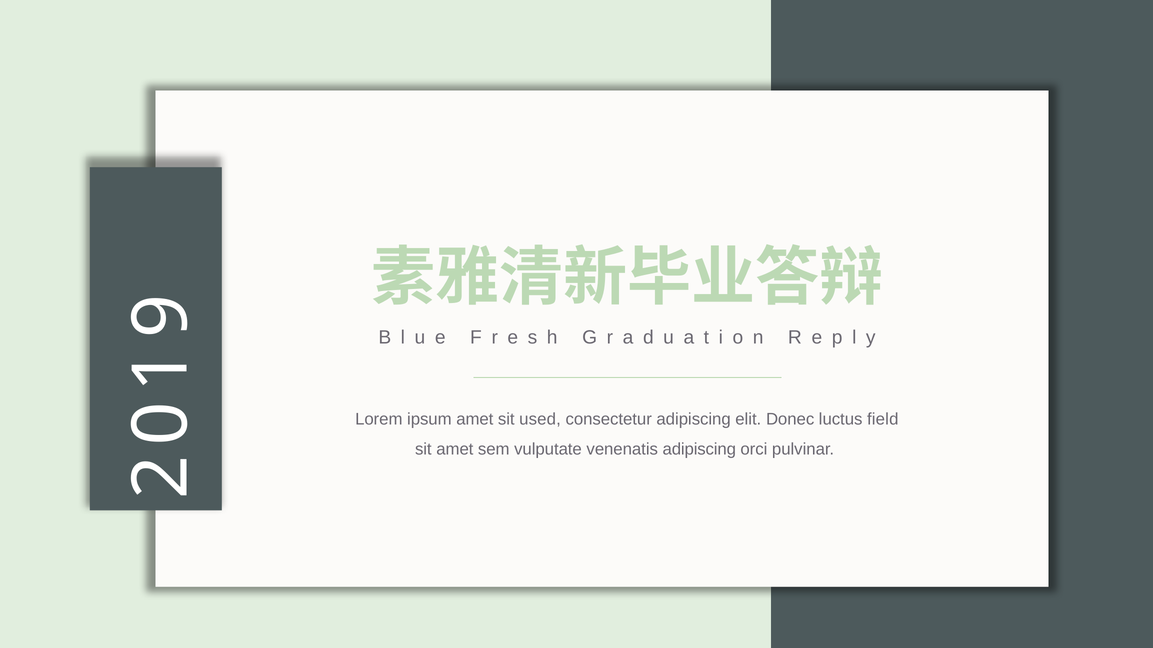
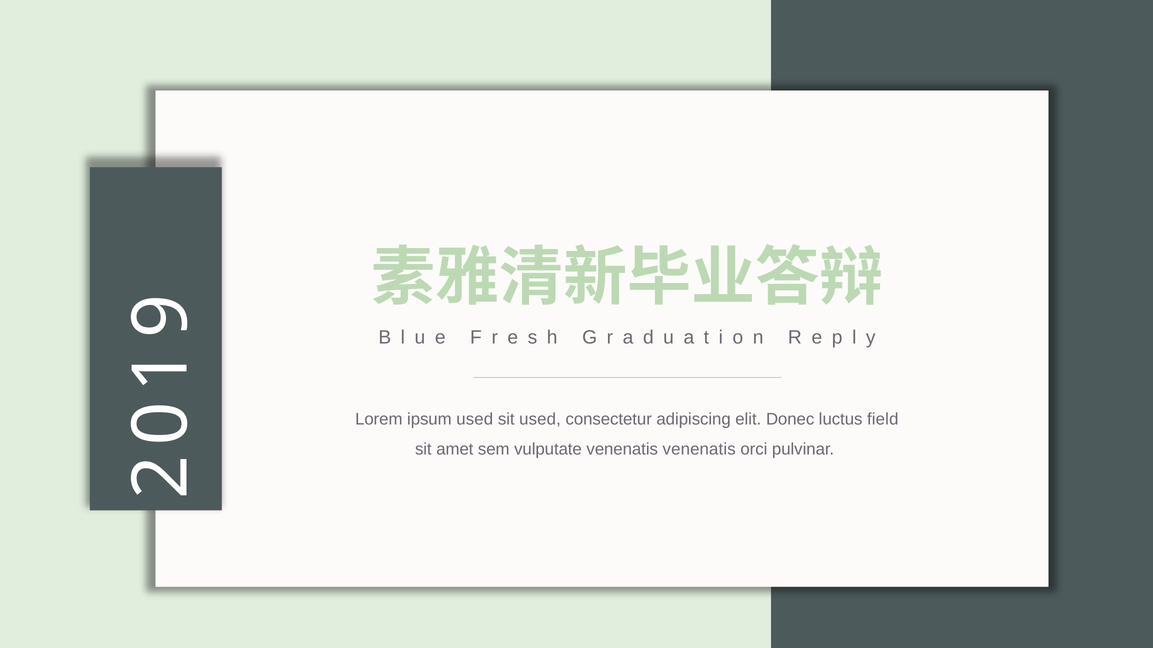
ipsum amet: amet -> used (475, 419)
venenatis adipiscing: adipiscing -> venenatis (699, 450)
